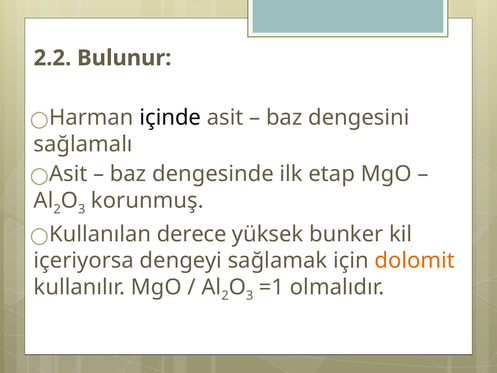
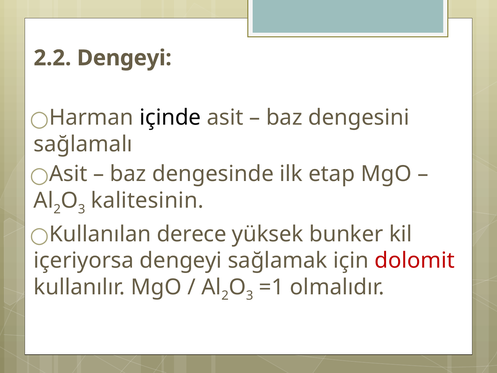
2.2 Bulunur: Bulunur -> Dengeyi (124, 58)
korunmuş: korunmuş -> kalitesinin (147, 200)
dolomit colour: orange -> red (415, 260)
